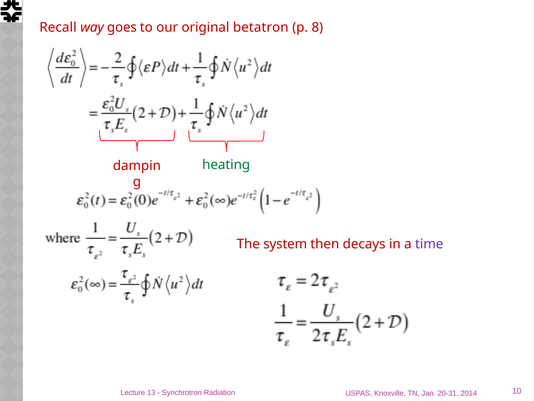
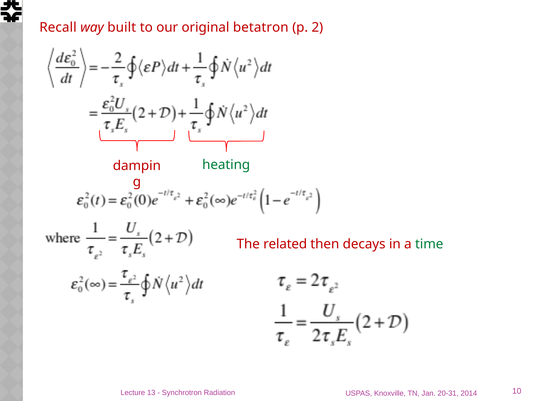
goes: goes -> built (122, 27)
8: 8 -> 2 (317, 27)
system: system -> related (285, 244)
time colour: purple -> green (429, 244)
